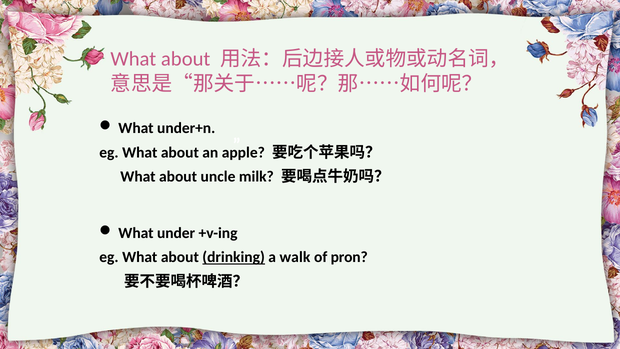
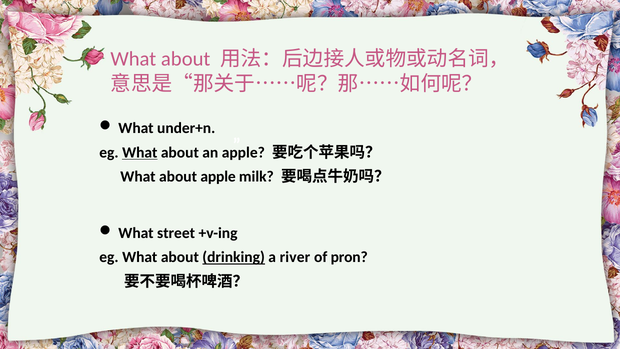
What underline: none -> present (140, 152)
about uncle: uncle -> apple (218, 177)
under: under -> street (176, 233)
walk: walk -> river (295, 257)
